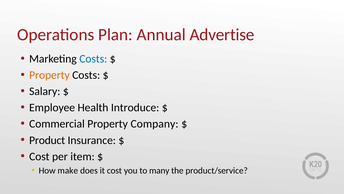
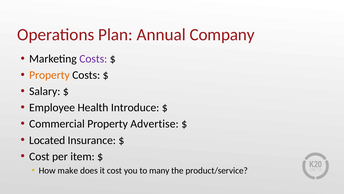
Advertise: Advertise -> Company (222, 35)
Costs colour: blue -> purple (93, 59)
Company: Company -> Advertise (155, 124)
Product: Product -> Located (47, 140)
